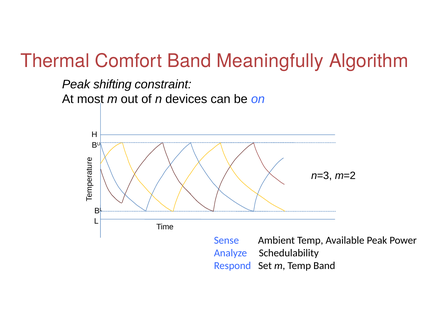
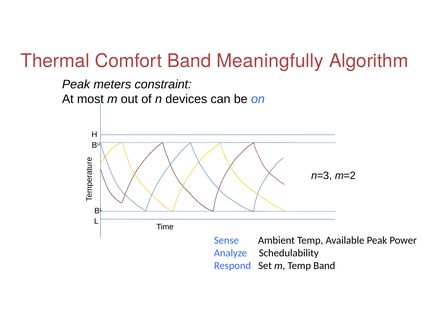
shifting: shifting -> meters (112, 84)
